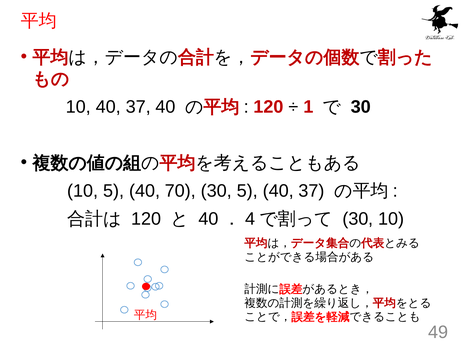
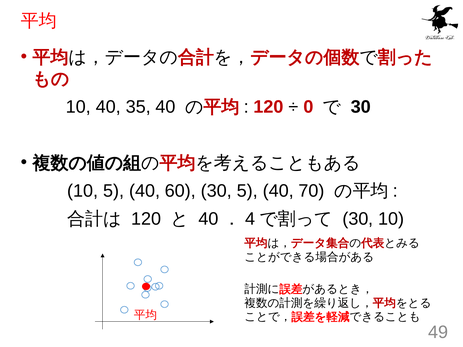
10 40 37: 37 -> 35 (138, 107)
1: 1 -> 0 (308, 107)
70: 70 -> 60 (180, 191)
5 40 37: 37 -> 70 (312, 191)
